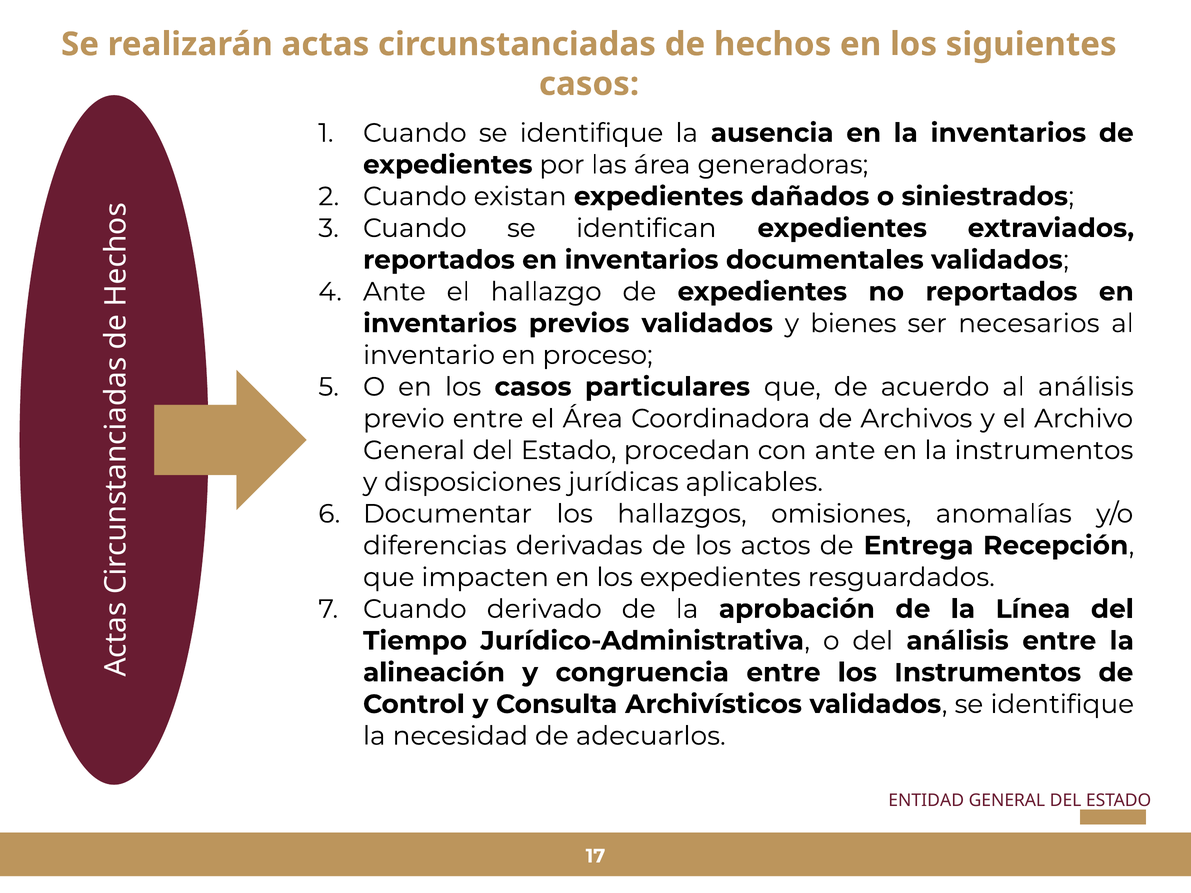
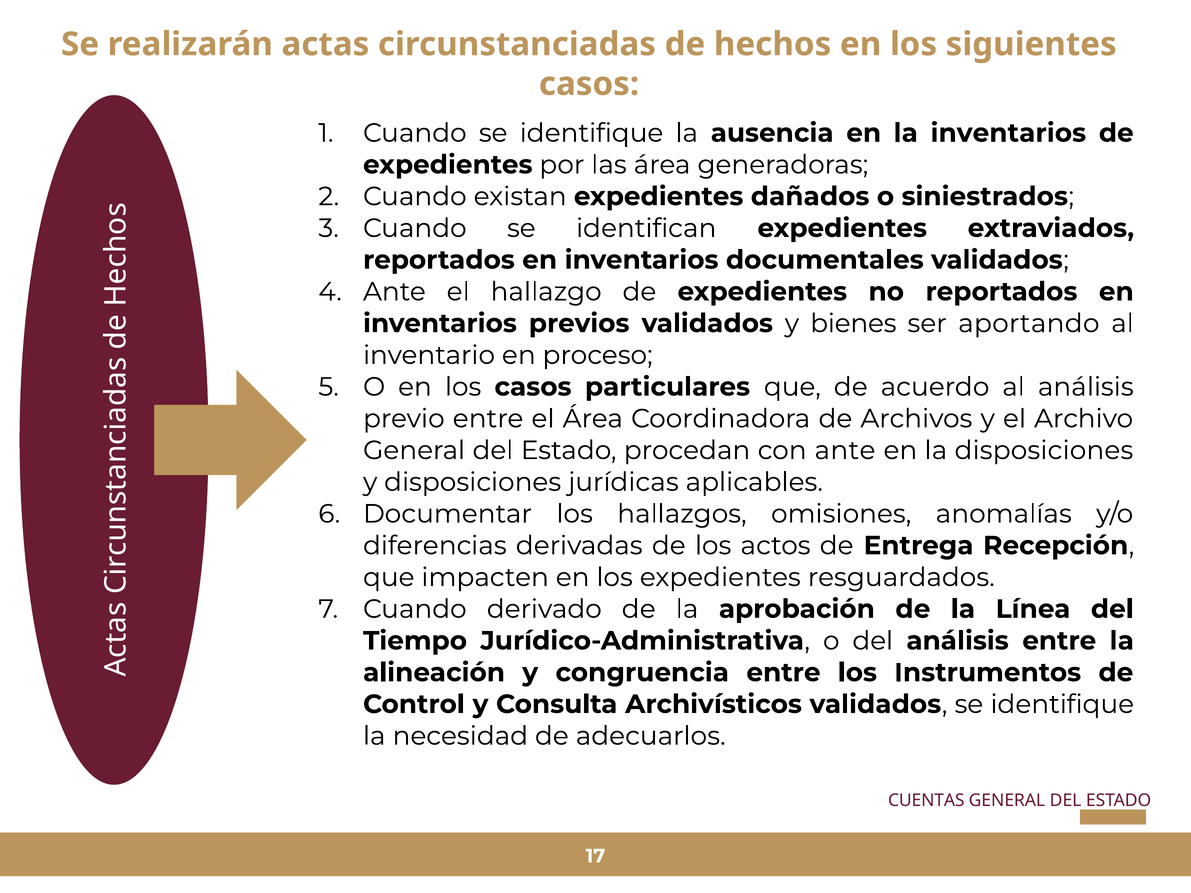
necesarios: necesarios -> aportando (1029, 324)
la instrumentos: instrumentos -> disposiciones (1044, 451)
ENTIDAD: ENTIDAD -> CUENTAS (926, 800)
